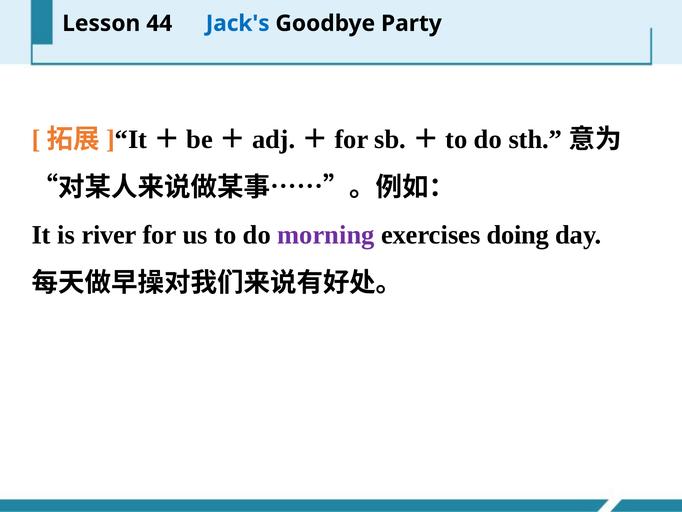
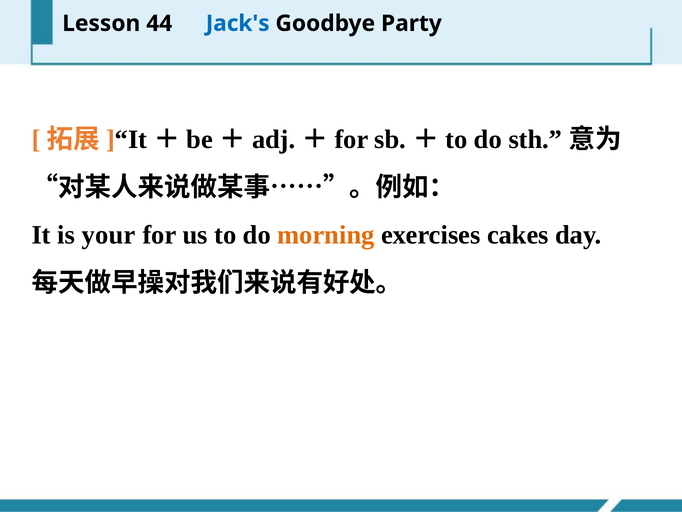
river: river -> your (109, 235)
morning colour: purple -> orange (326, 235)
doing: doing -> cakes (518, 235)
